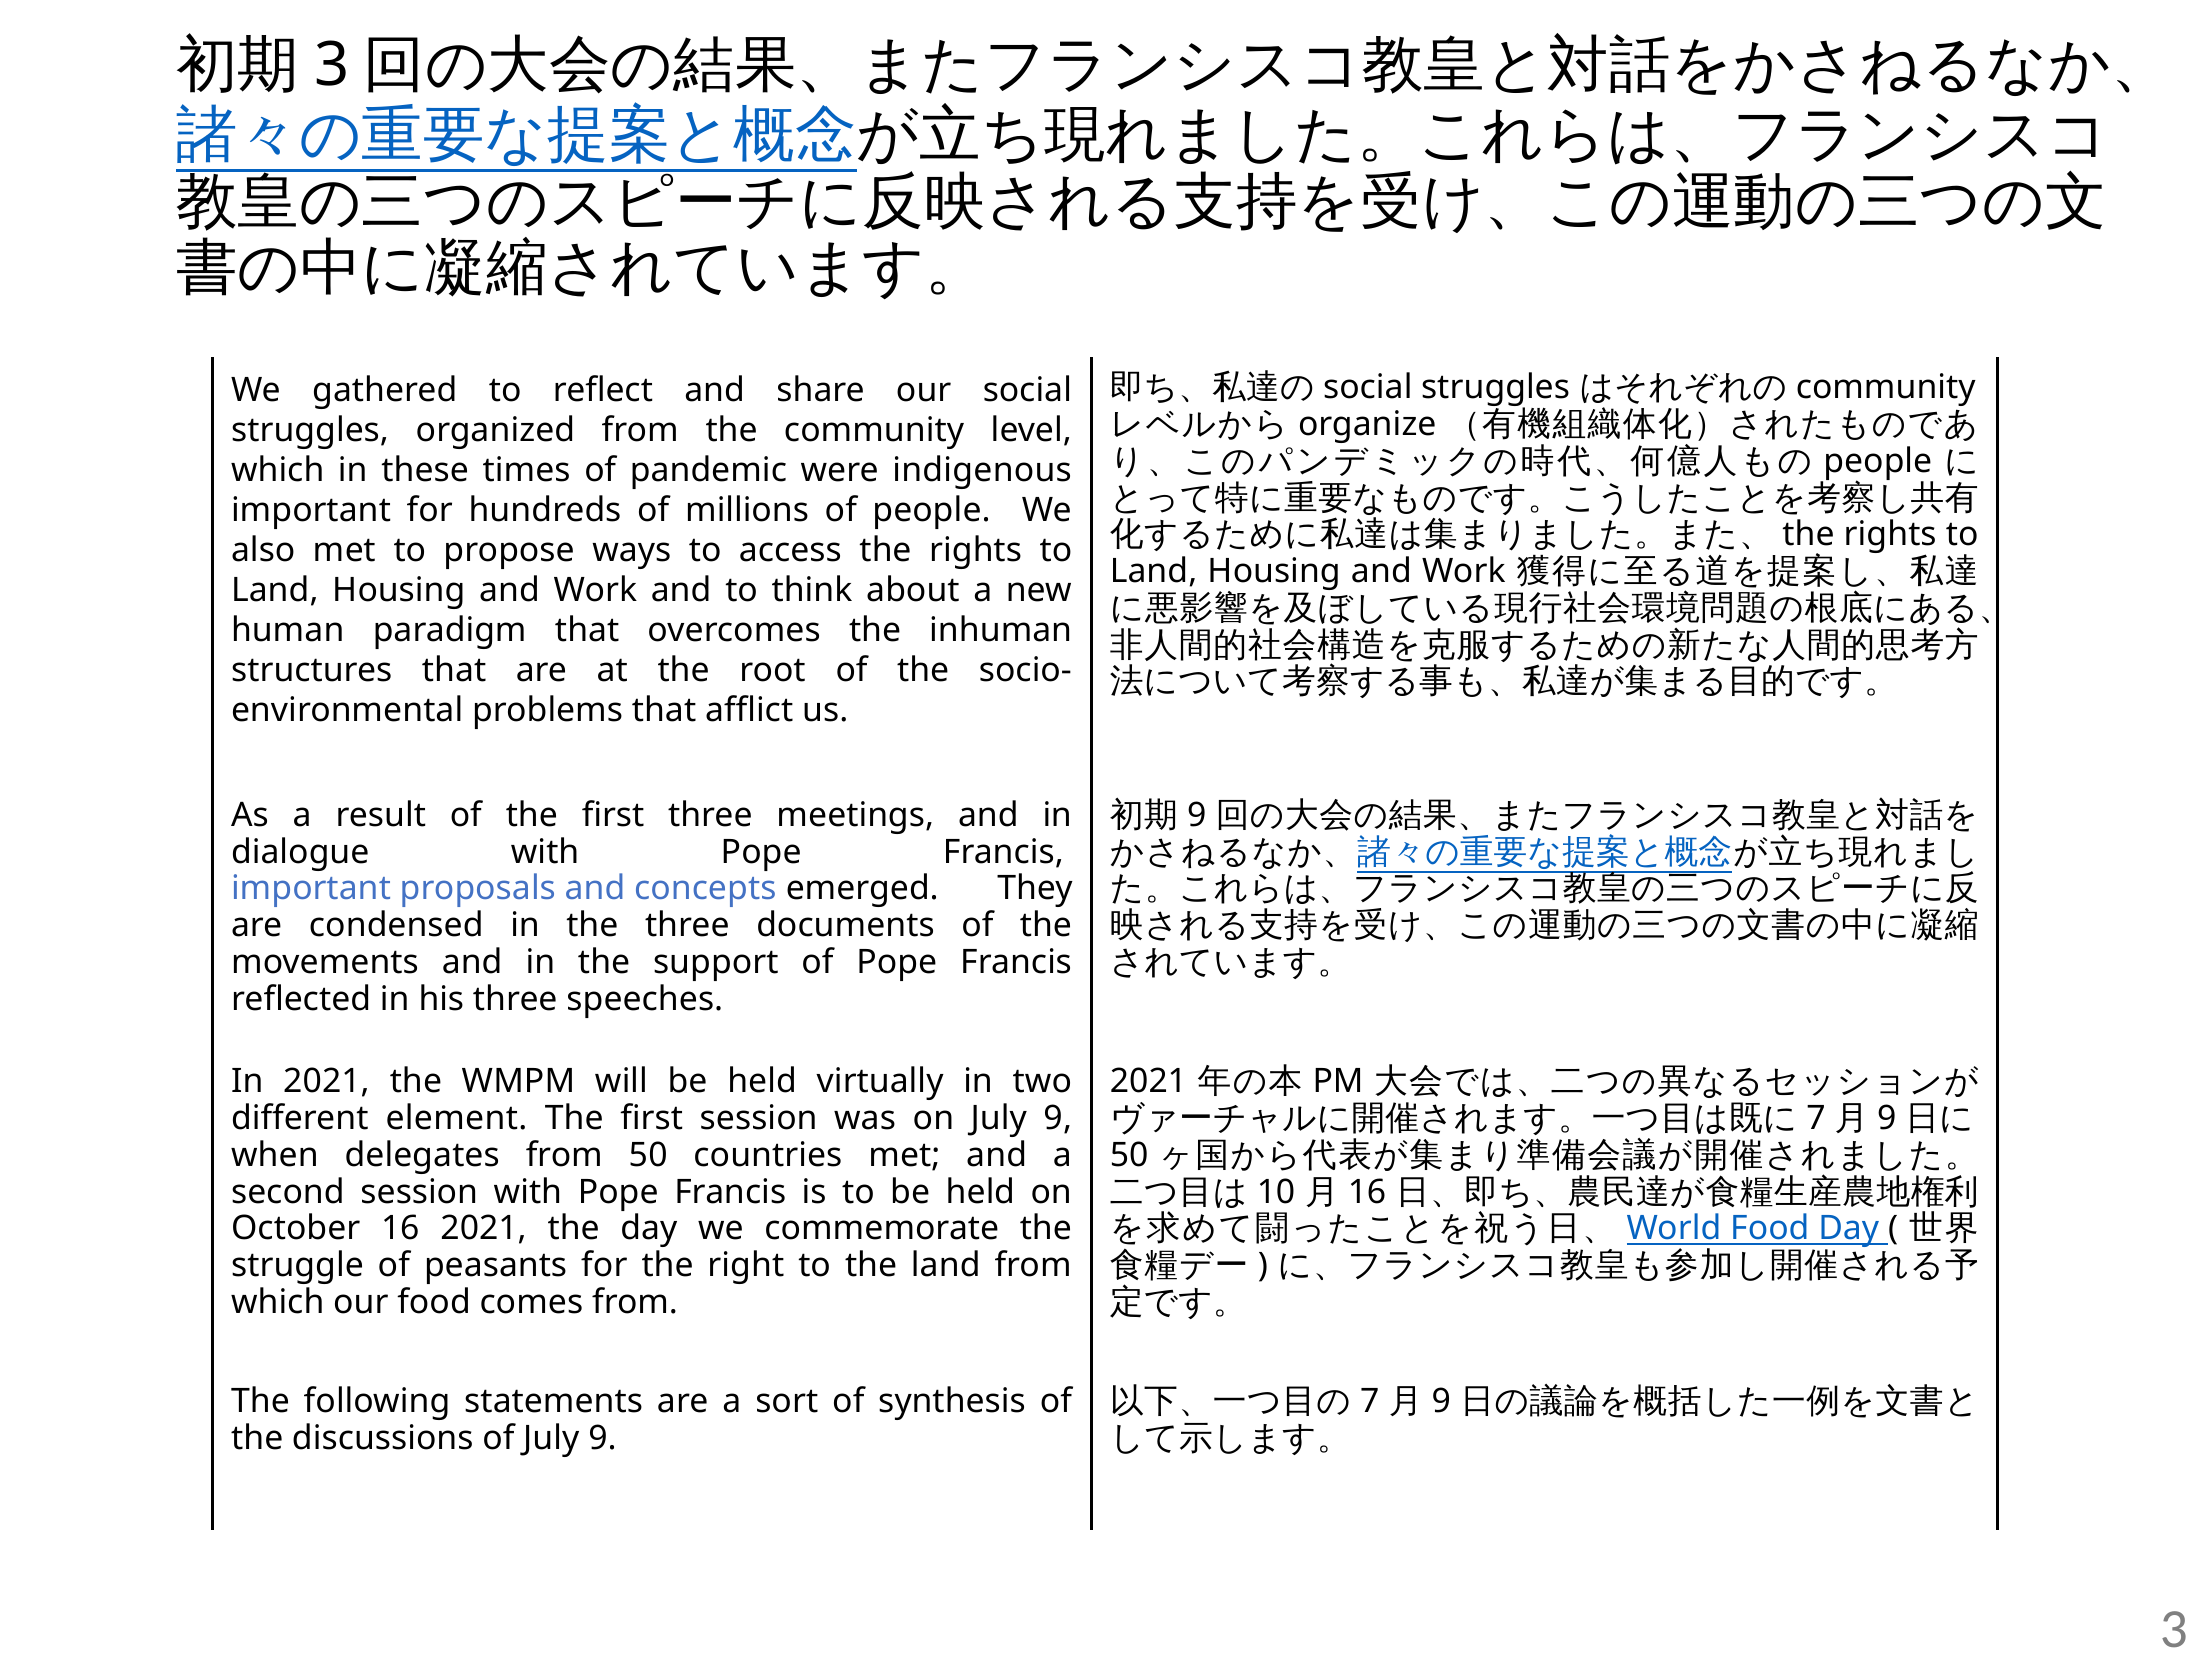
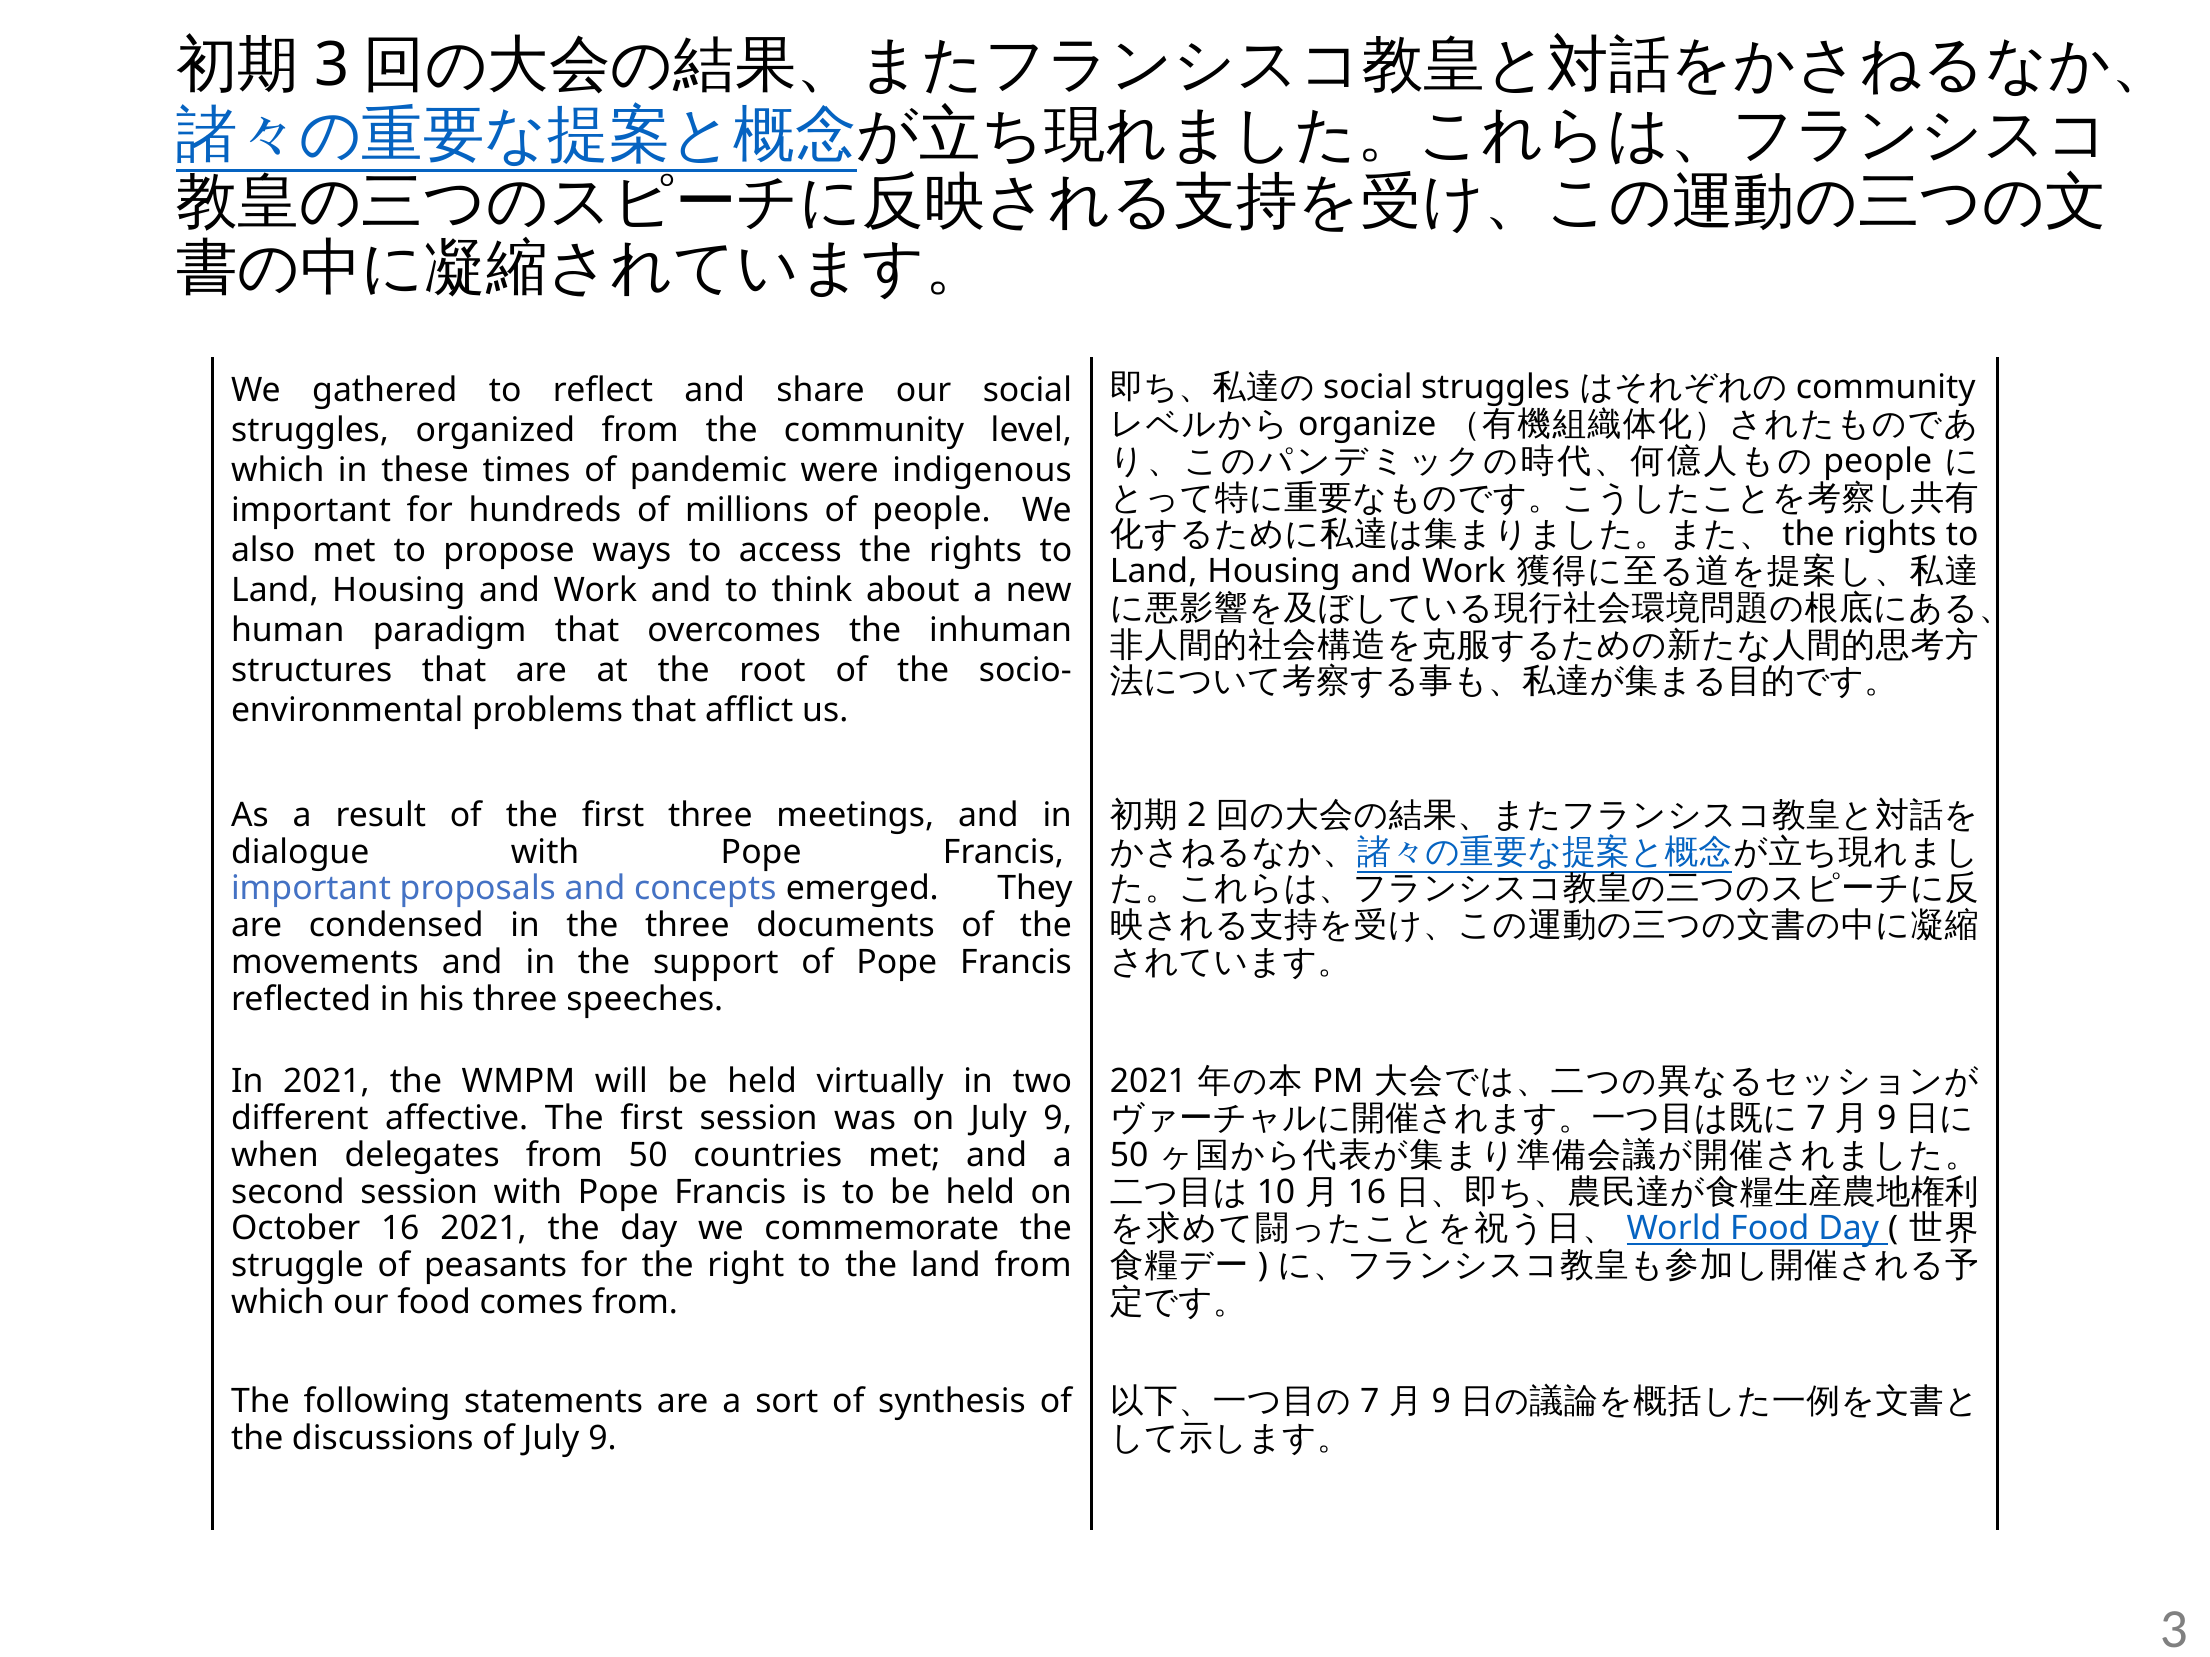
9: 9 -> 2 (1197, 816)
element: element -> affective (457, 1119)
